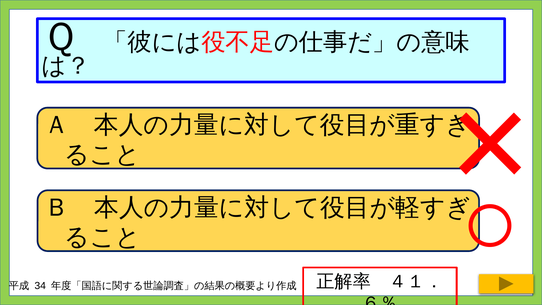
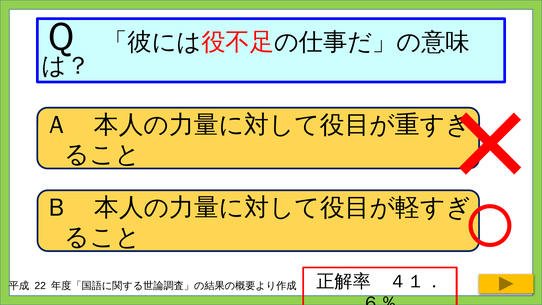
34: 34 -> 22 (40, 286)
